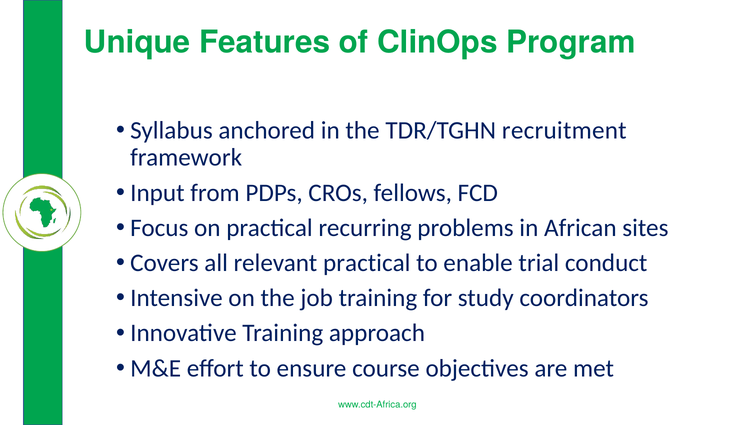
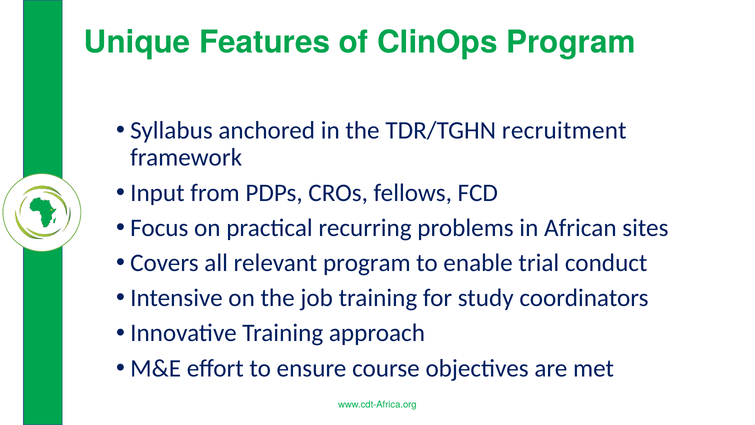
relevant practical: practical -> program (367, 263)
